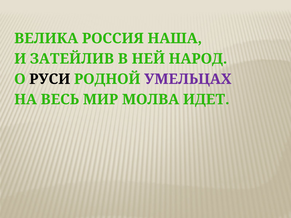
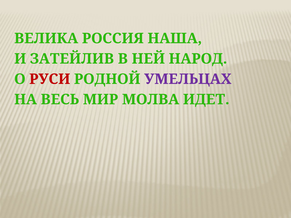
РУСИ colour: black -> red (50, 79)
